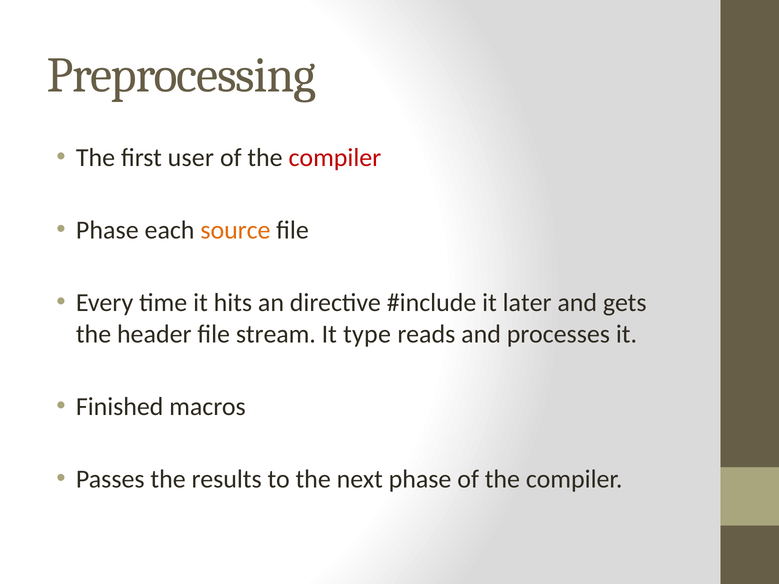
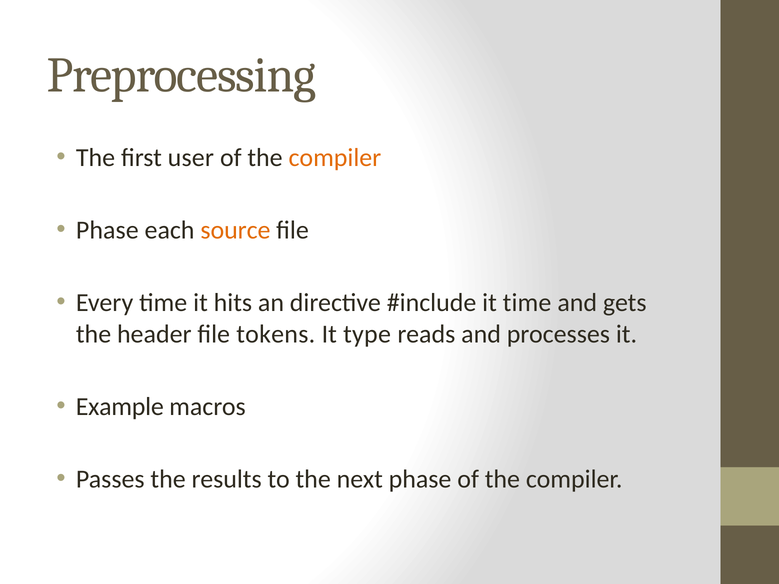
compiler colour: red -> orange (335, 158)
it later: later -> time (527, 303)
stream: stream -> tokens (276, 334)
Finished: Finished -> Example (120, 407)
